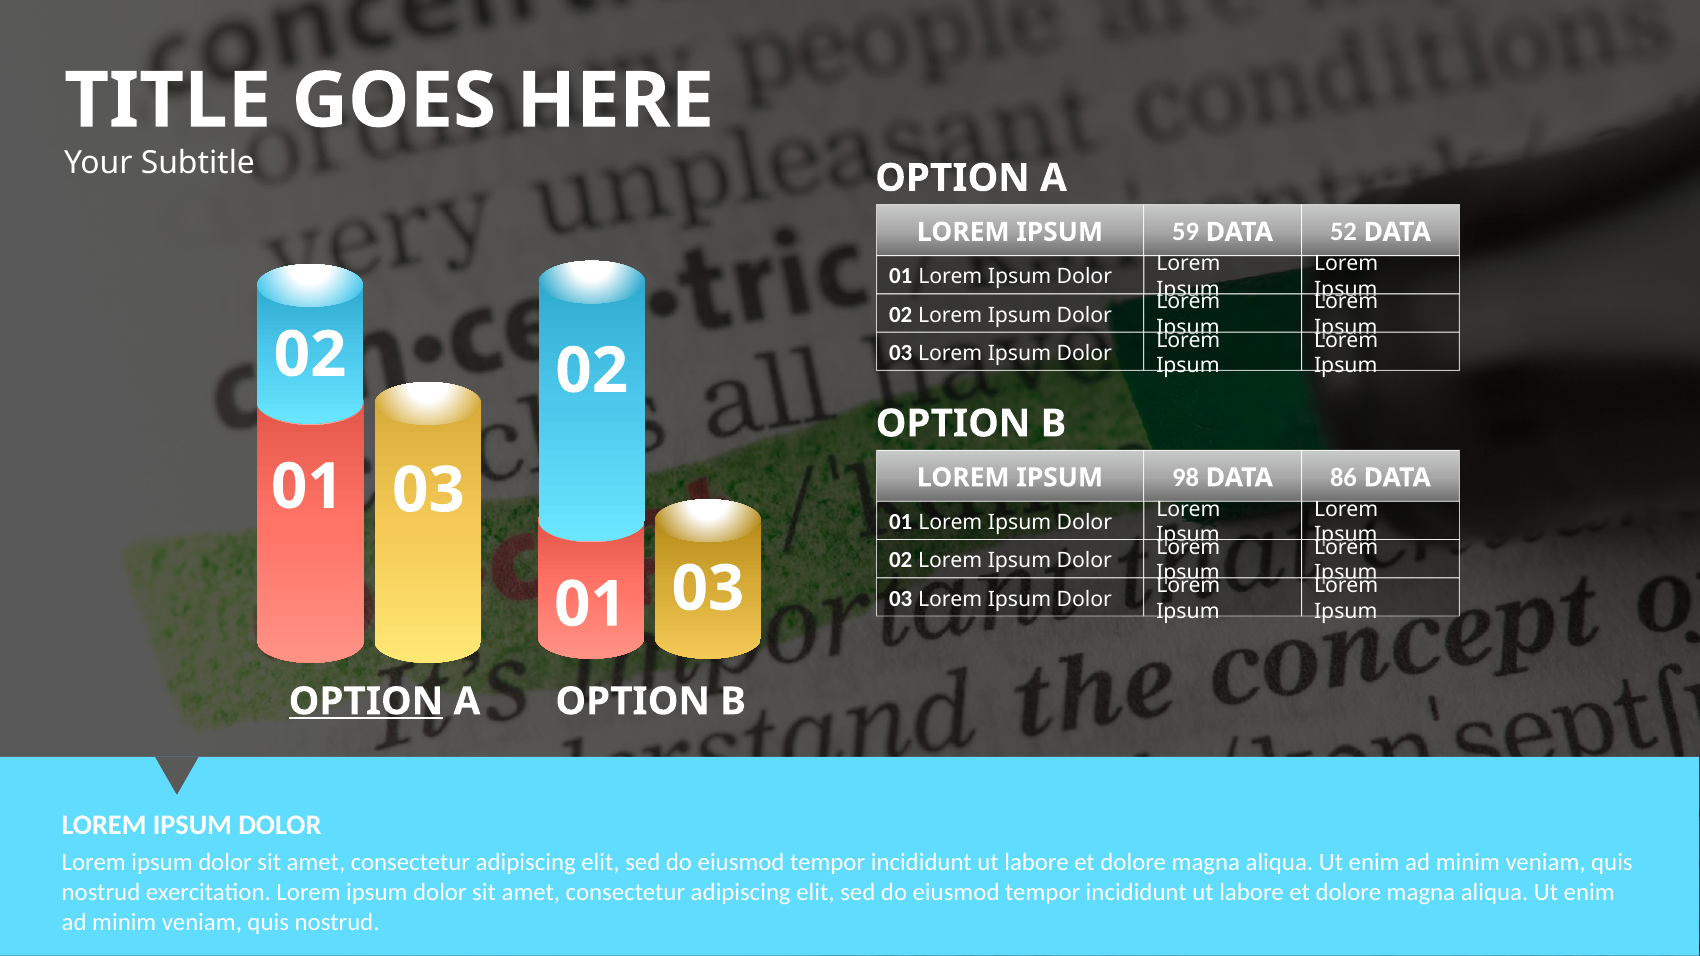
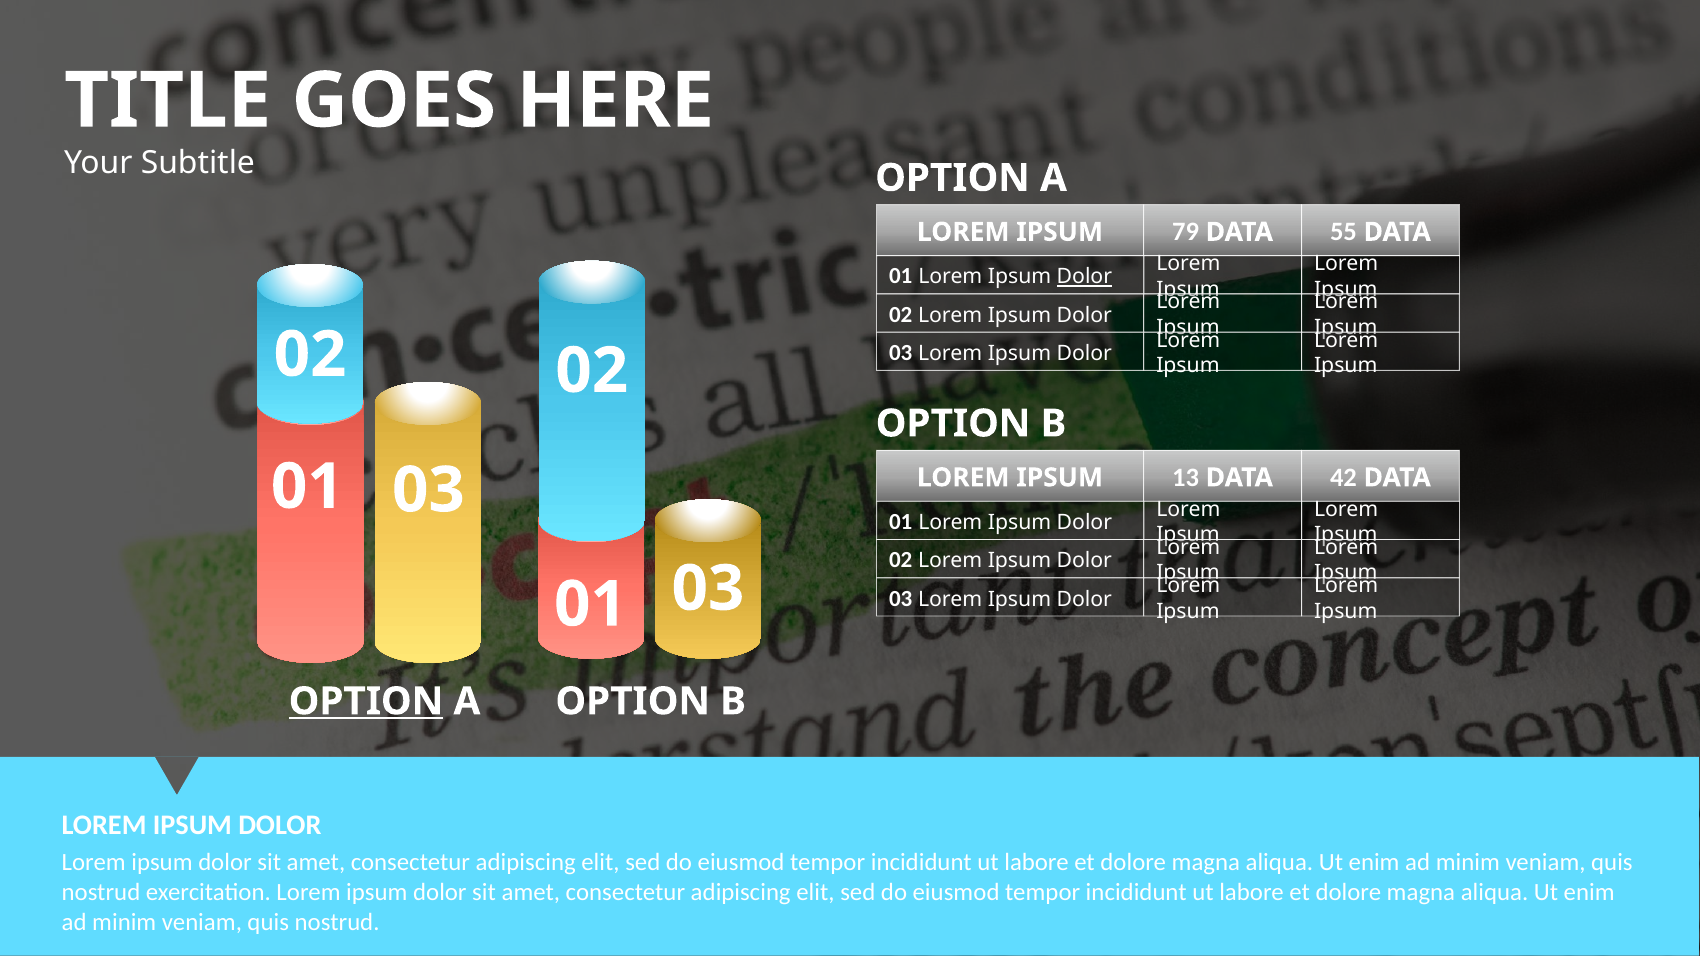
59: 59 -> 79 (1186, 232)
52: 52 -> 55 (1343, 232)
Dolor underline: none -> present (1084, 277)
98: 98 -> 13 (1186, 478)
86: 86 -> 42 (1343, 478)
